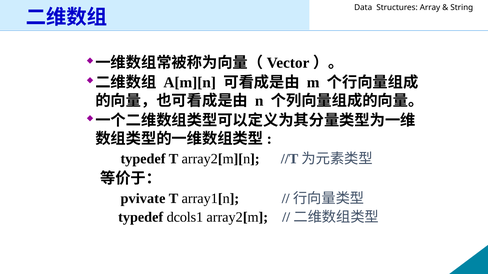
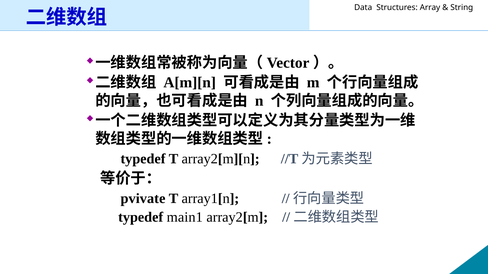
dcols1: dcols1 -> main1 (185, 218)
